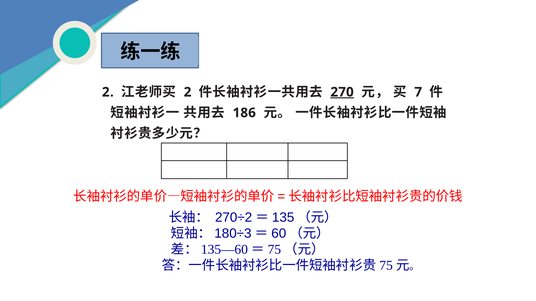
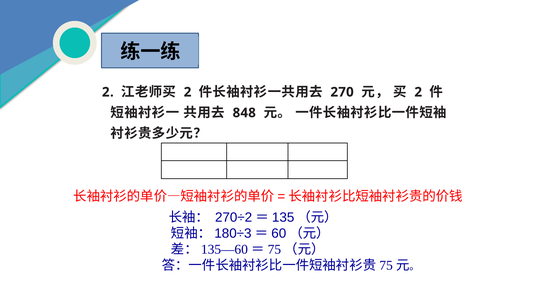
270 underline: present -> none (342, 92)
7: 7 -> 2 (418, 92)
186: 186 -> 848 (244, 113)
